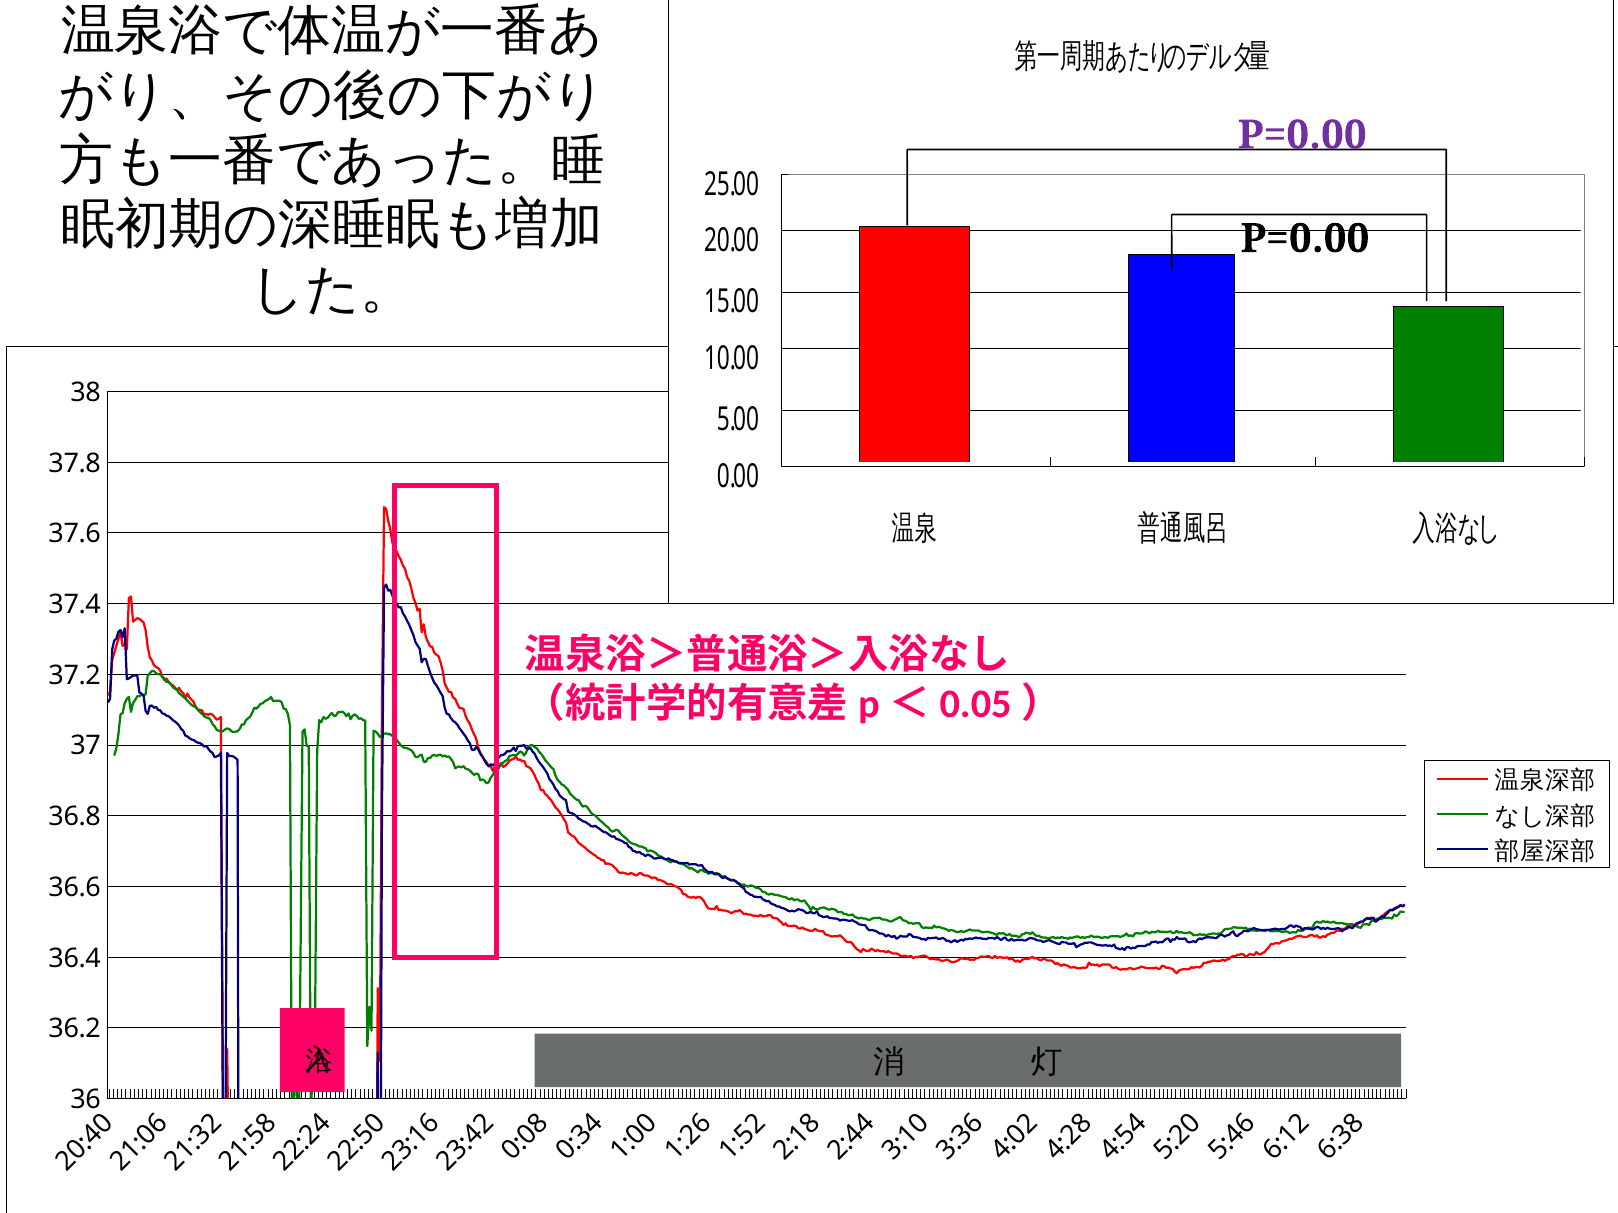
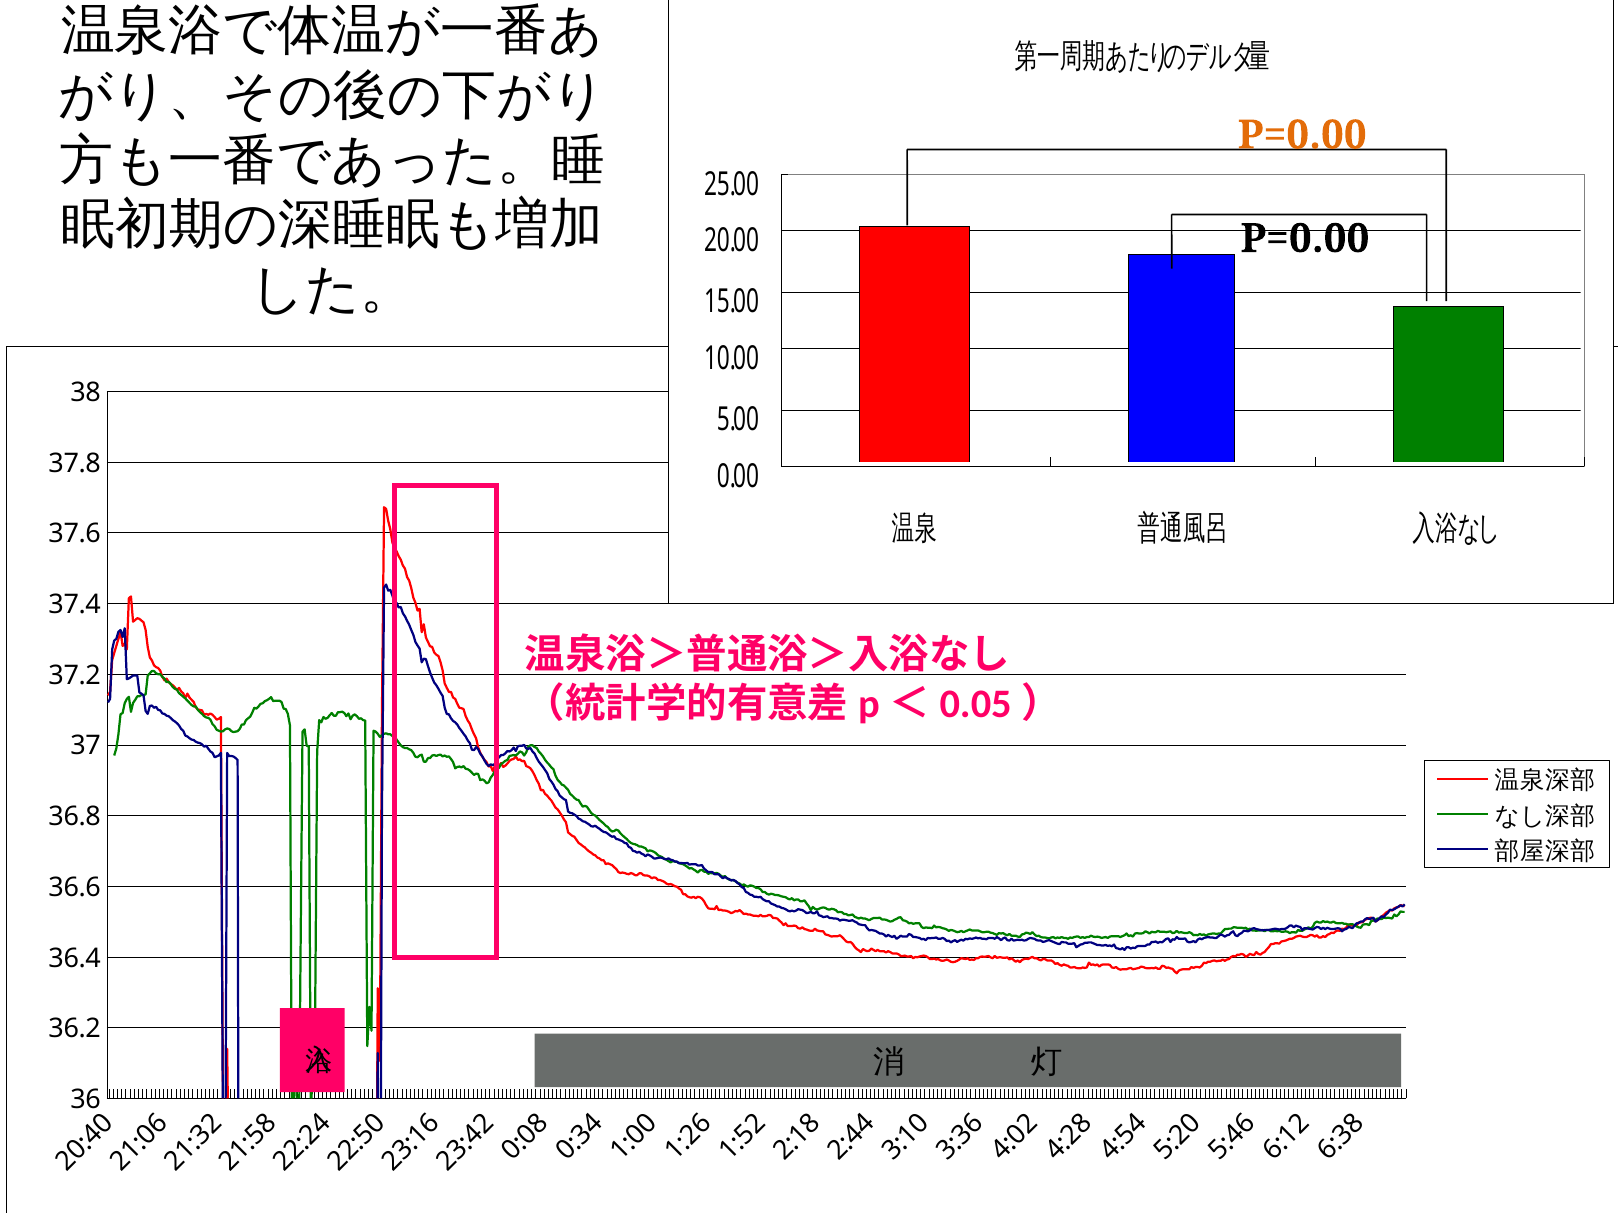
P=0.00 colour: purple -> orange (1302, 135)
